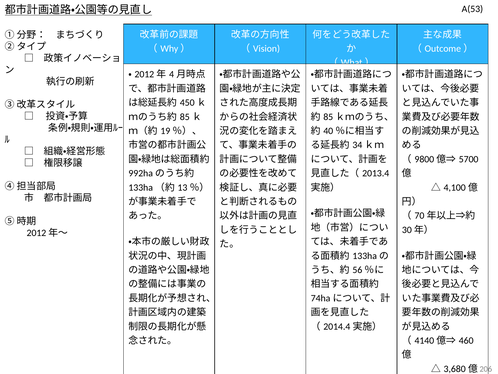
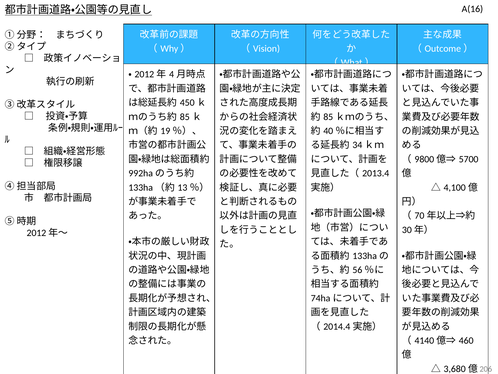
A(53: A(53 -> A(16 (472, 9)
